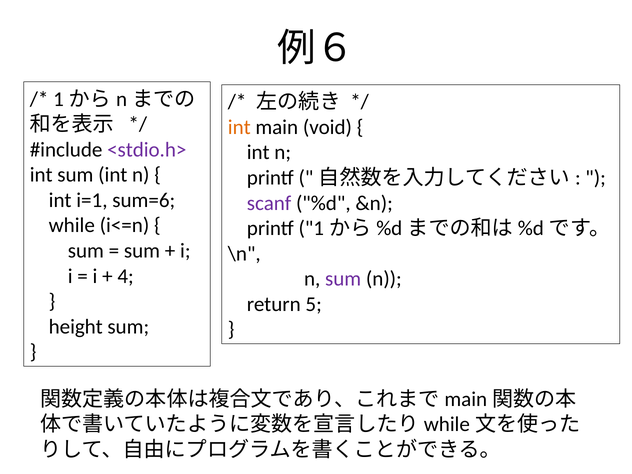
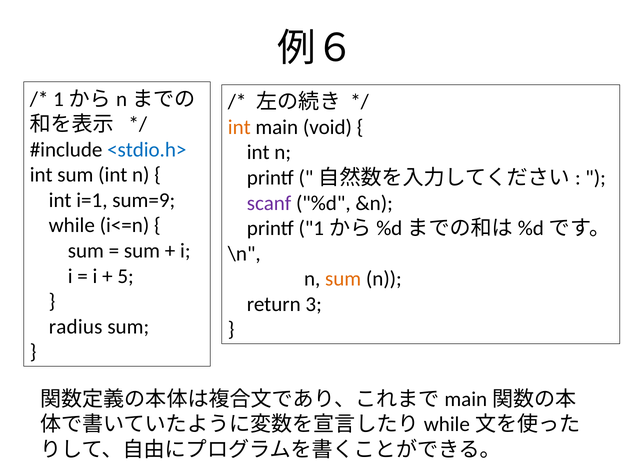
<stdio.h> colour: purple -> blue (147, 150)
sum=6: sum=6 -> sum=9 (144, 200)
4: 4 -> 5 (126, 276)
sum colour: purple -> orange (343, 279)
5: 5 -> 3 (314, 304)
height: height -> radius (76, 327)
